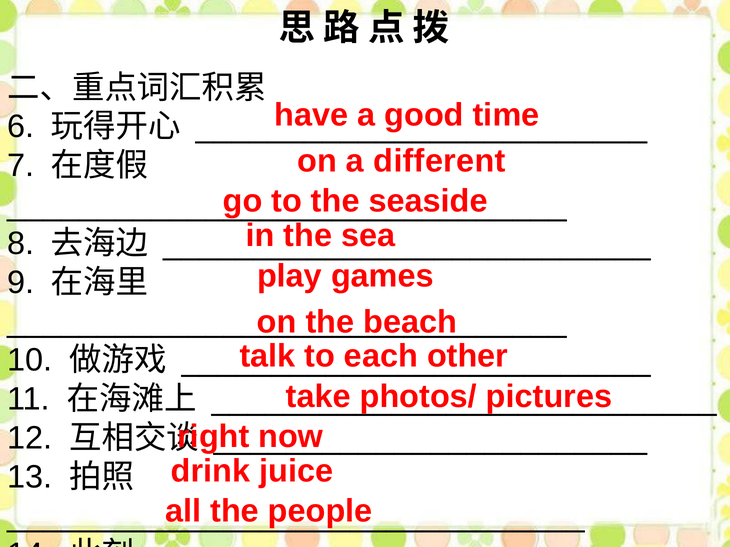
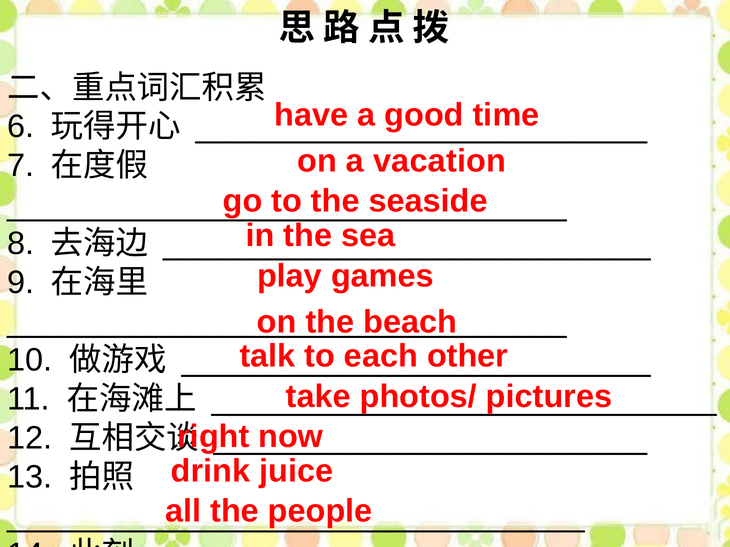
different: different -> vacation (440, 161)
